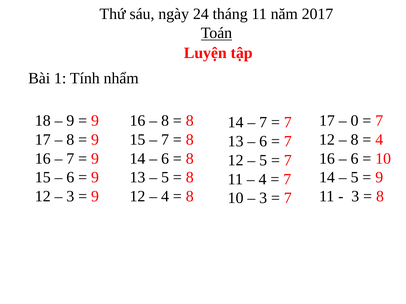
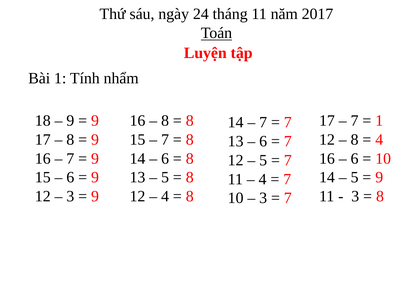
0: 0 -> 7 (355, 121)
7: 7 -> 1 (379, 121)
